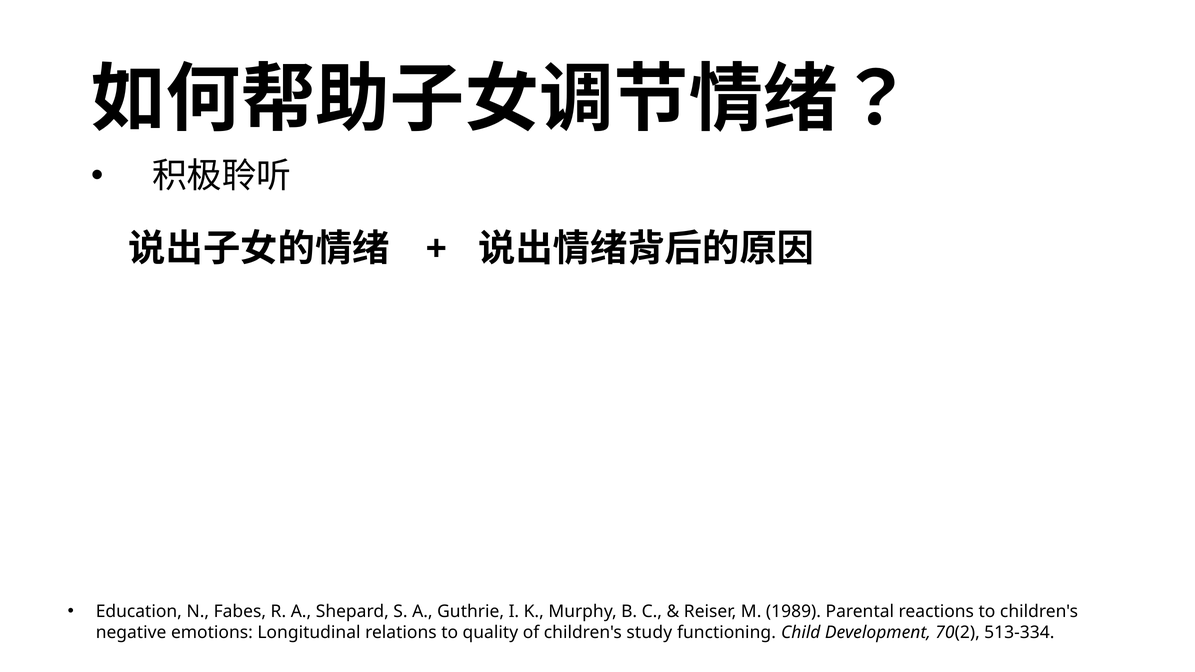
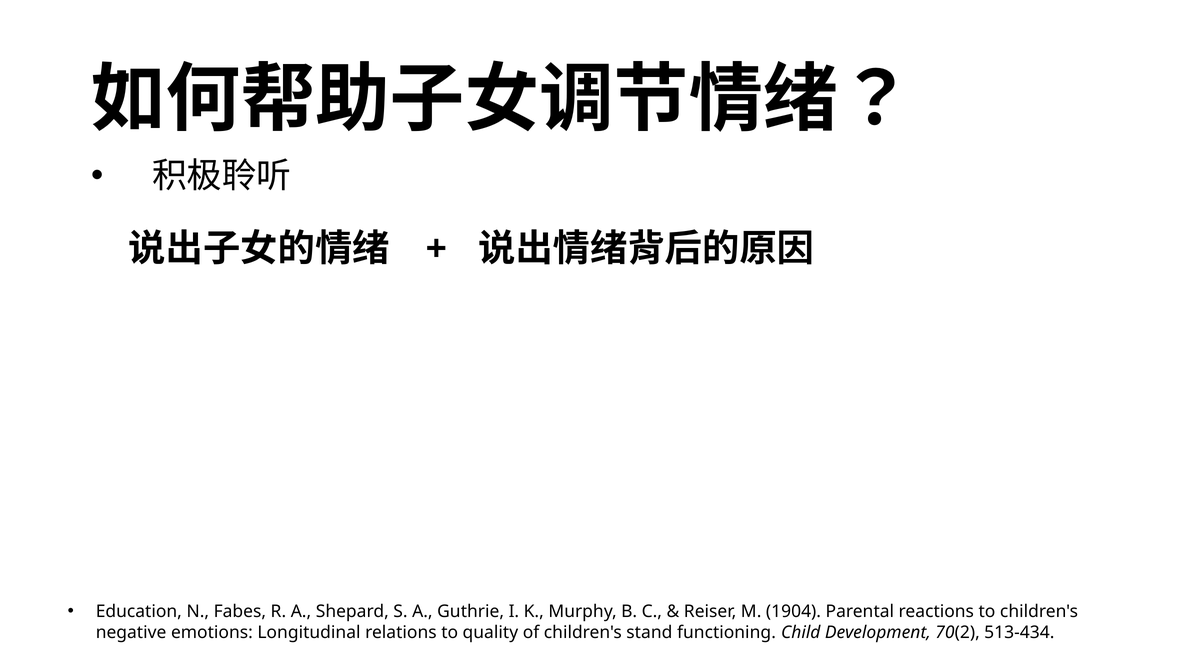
1989: 1989 -> 1904 (793, 612)
study: study -> stand (649, 633)
513-334: 513-334 -> 513-434 (1019, 633)
